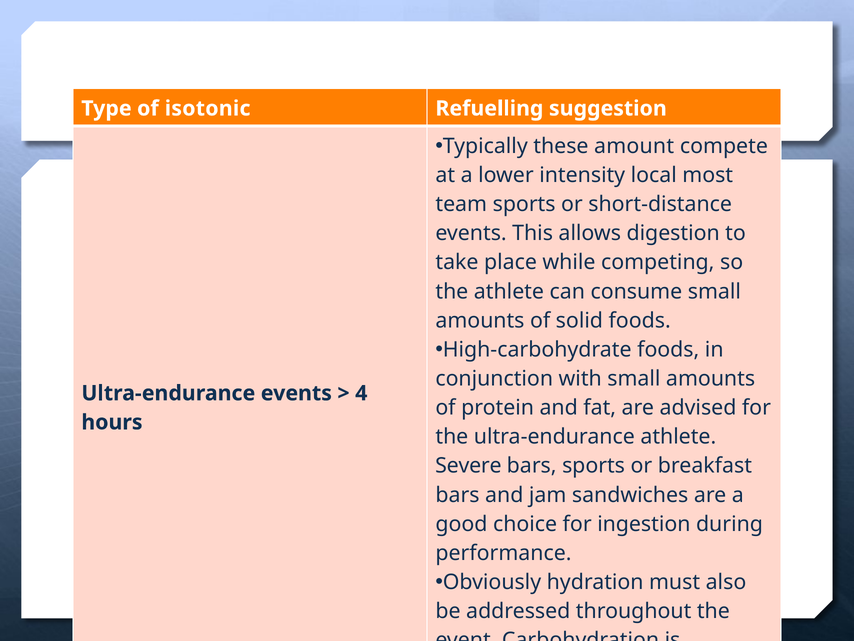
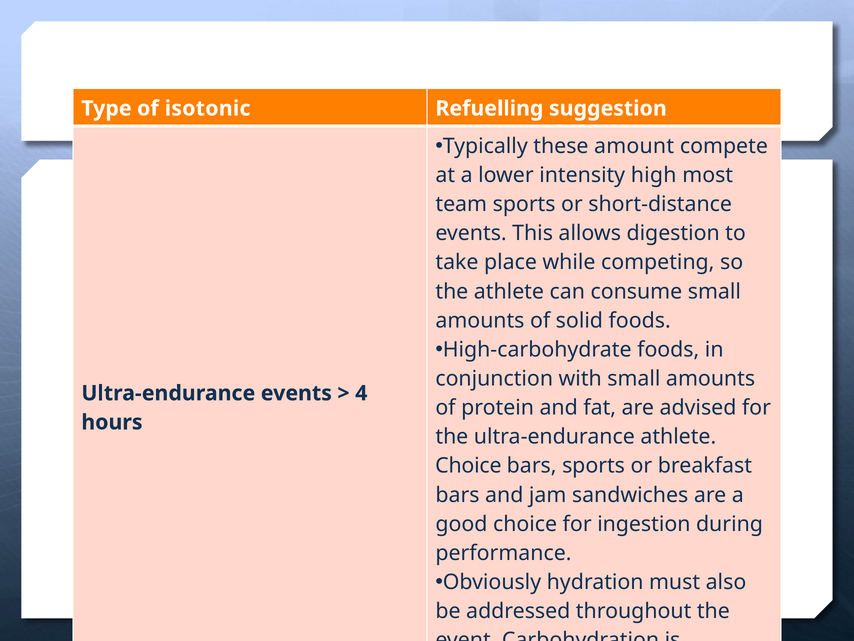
local: local -> high (654, 175)
Severe: Severe -> Choice (468, 466)
